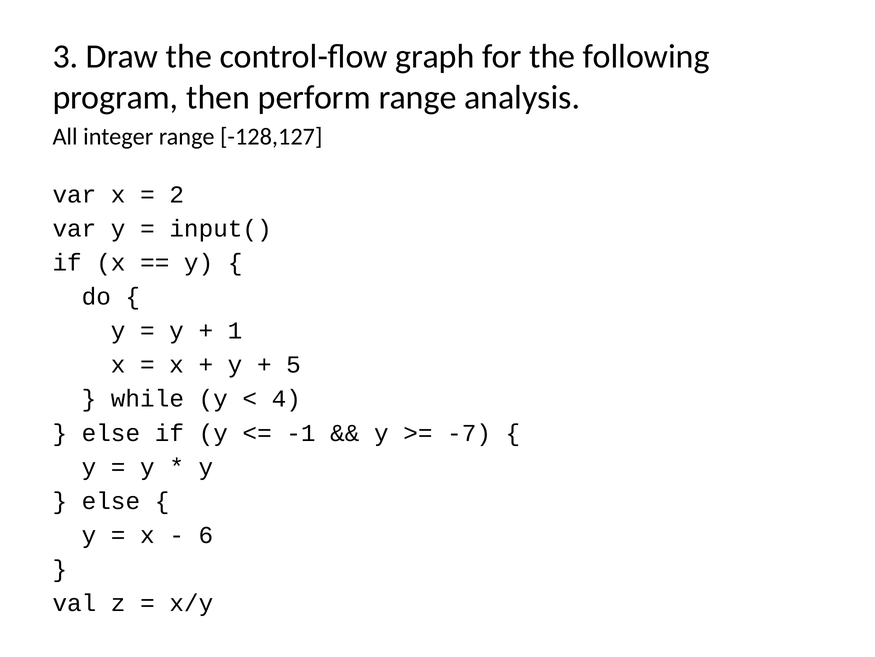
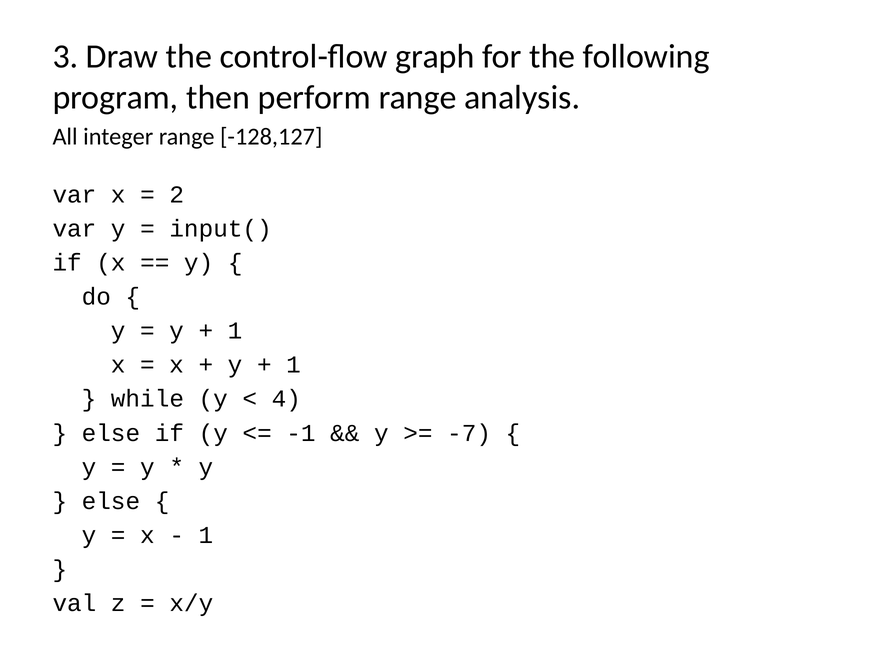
5: 5 -> 1 (294, 364)
6: 6 -> 1 (206, 535)
